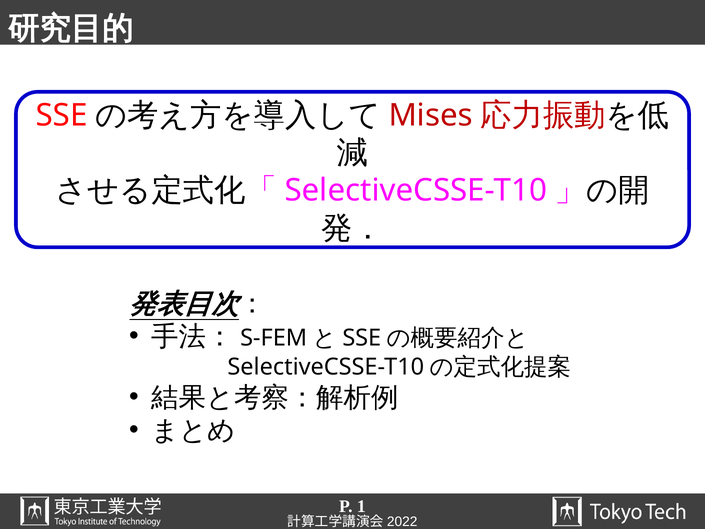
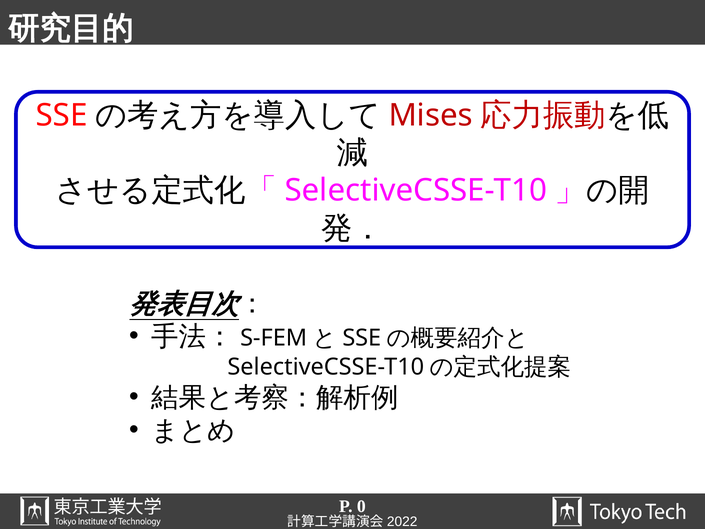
1: 1 -> 0 (361, 506)
